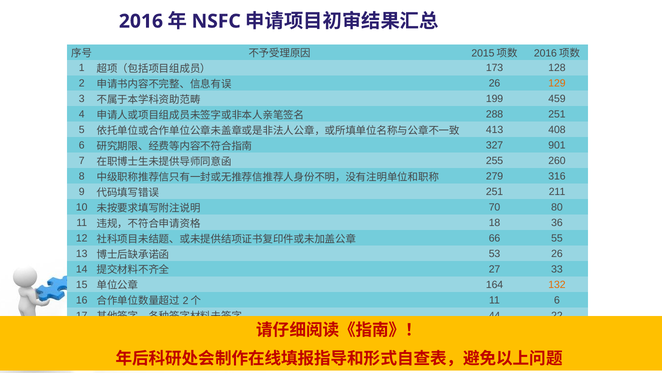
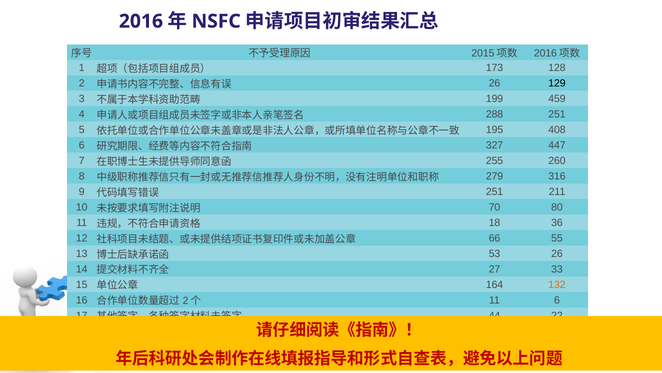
129 colour: orange -> black (557, 83)
413: 413 -> 195 (495, 130)
901: 901 -> 447 (557, 145)
